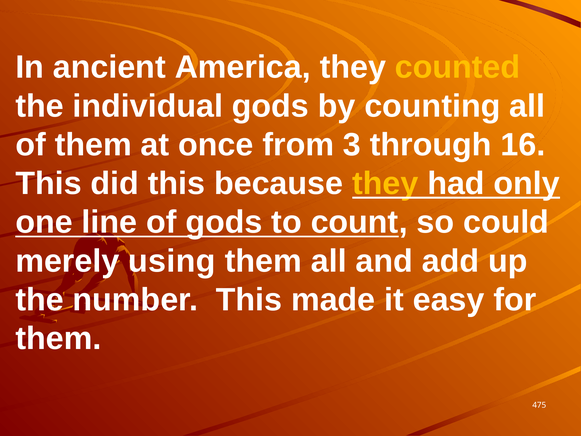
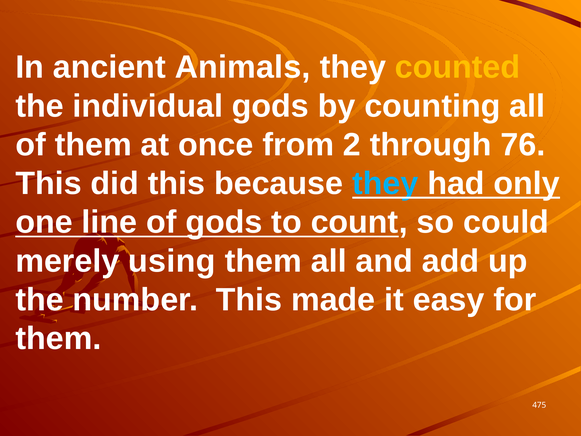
America: America -> Animals (243, 67)
3: 3 -> 2 (352, 145)
16: 16 -> 76 (523, 145)
they colour: yellow -> light blue (385, 183)
